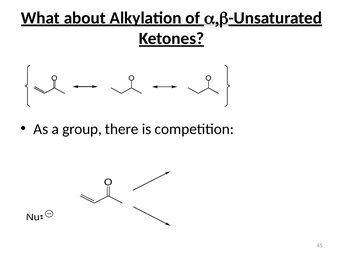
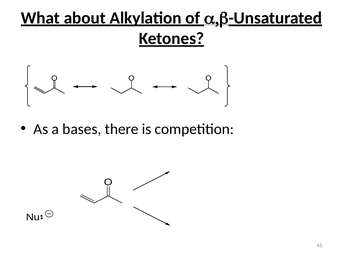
group: group -> bases (82, 129)
